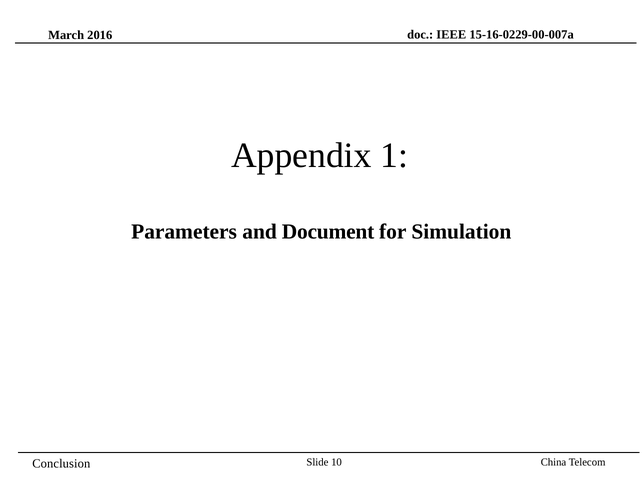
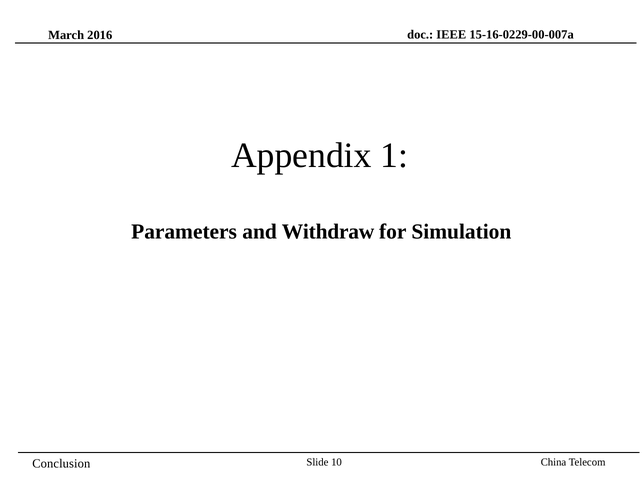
Document: Document -> Withdraw (328, 232)
